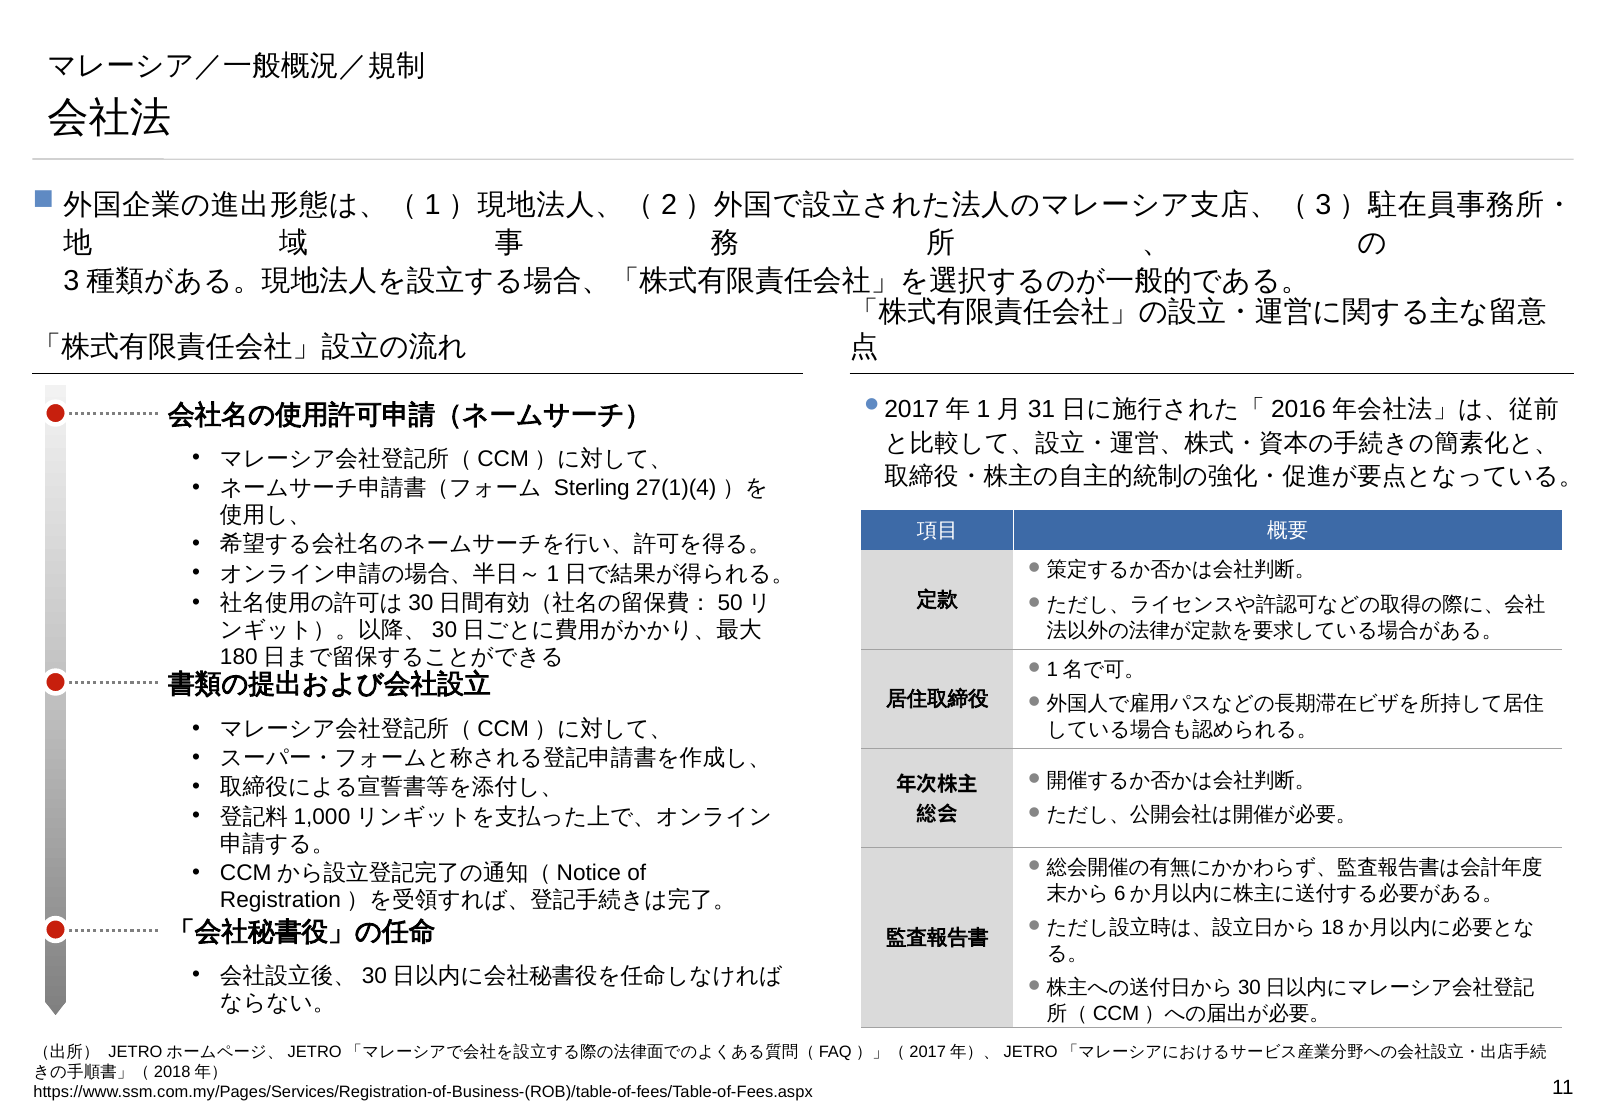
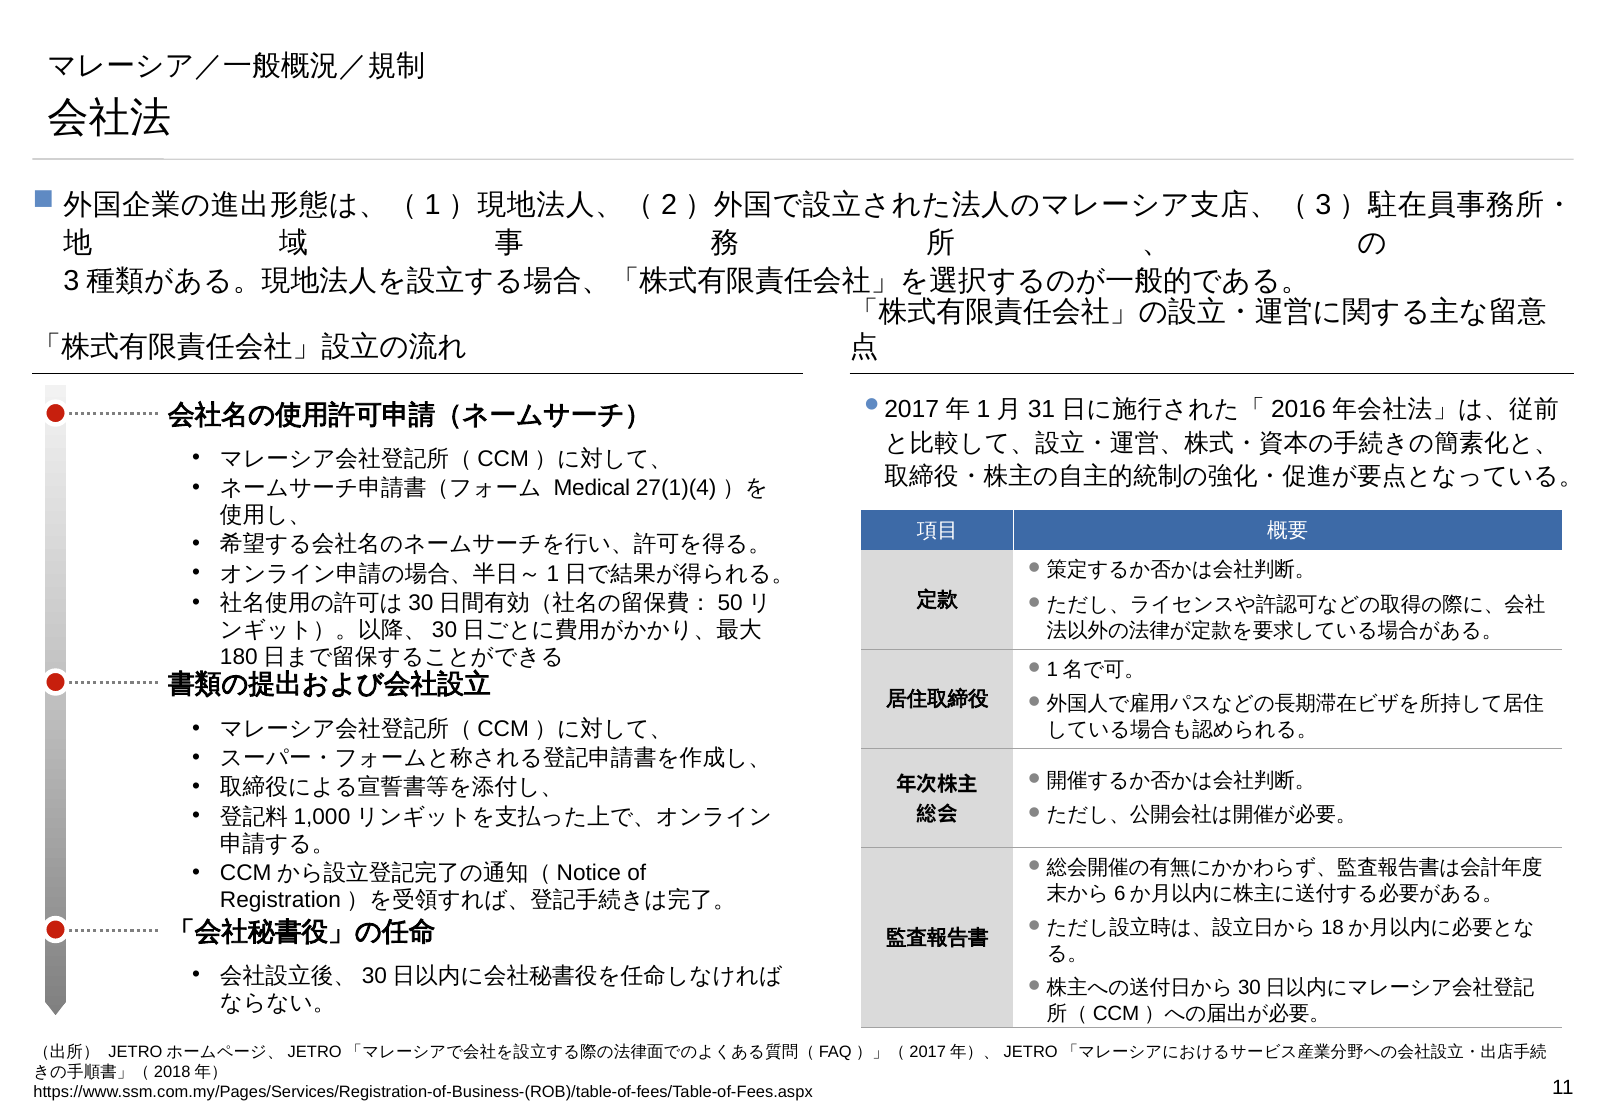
Sterling: Sterling -> Medical (592, 488)
